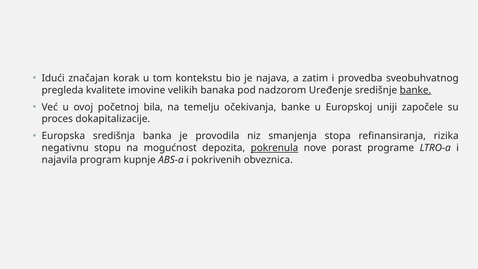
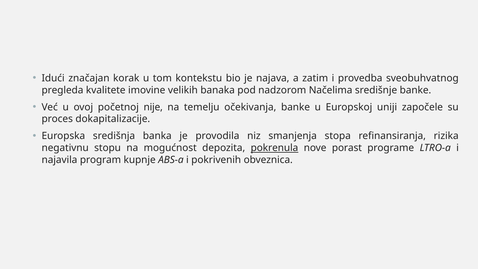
Uređenje: Uređenje -> Načelima (331, 90)
banke underline: present -> none (415, 90)
bila: bila -> nije (153, 107)
